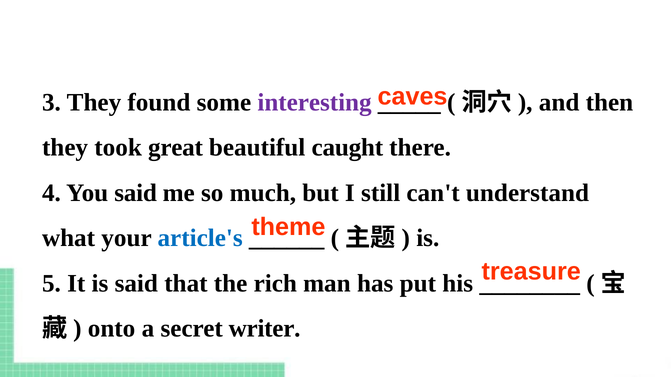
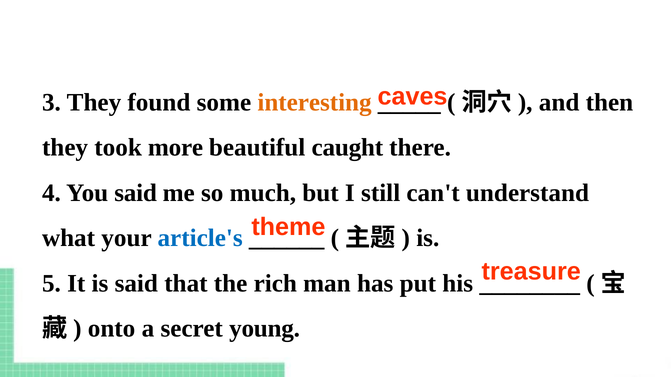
interesting colour: purple -> orange (315, 102)
great: great -> more (176, 148)
writer: writer -> young (265, 329)
